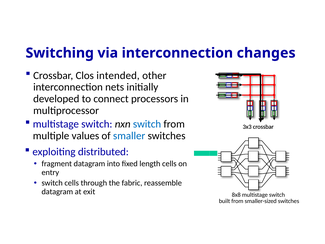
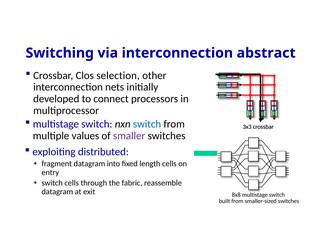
changes: changes -> abstract (266, 53)
intended: intended -> selection (118, 75)
smaller colour: blue -> purple (129, 136)
